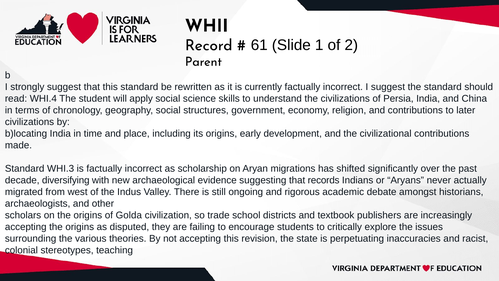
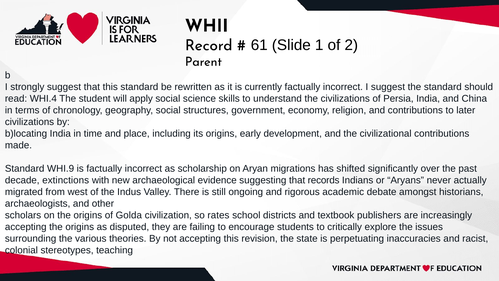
WHI.3: WHI.3 -> WHI.9 (61, 168)
diversifying: diversifying -> extinctions (66, 180)
trade: trade -> rates (218, 215)
